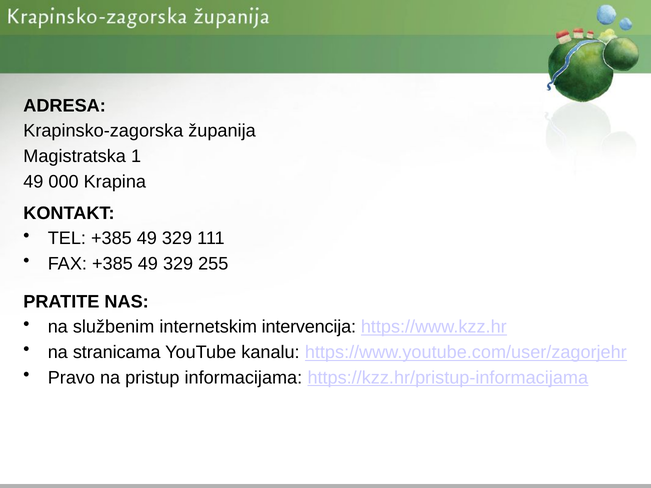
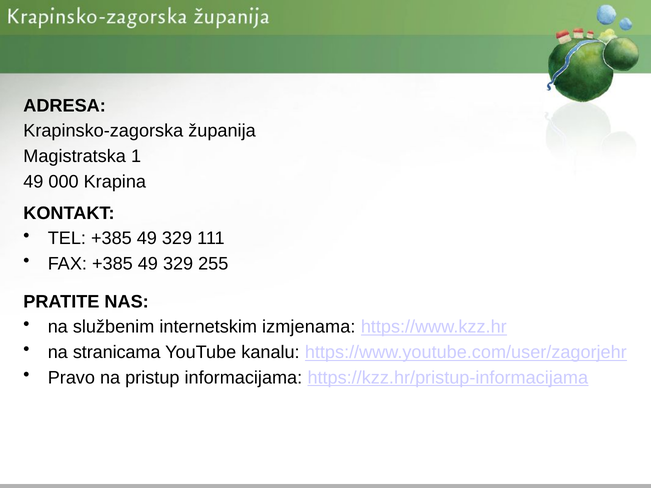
intervencija: intervencija -> izmjenama (309, 327)
